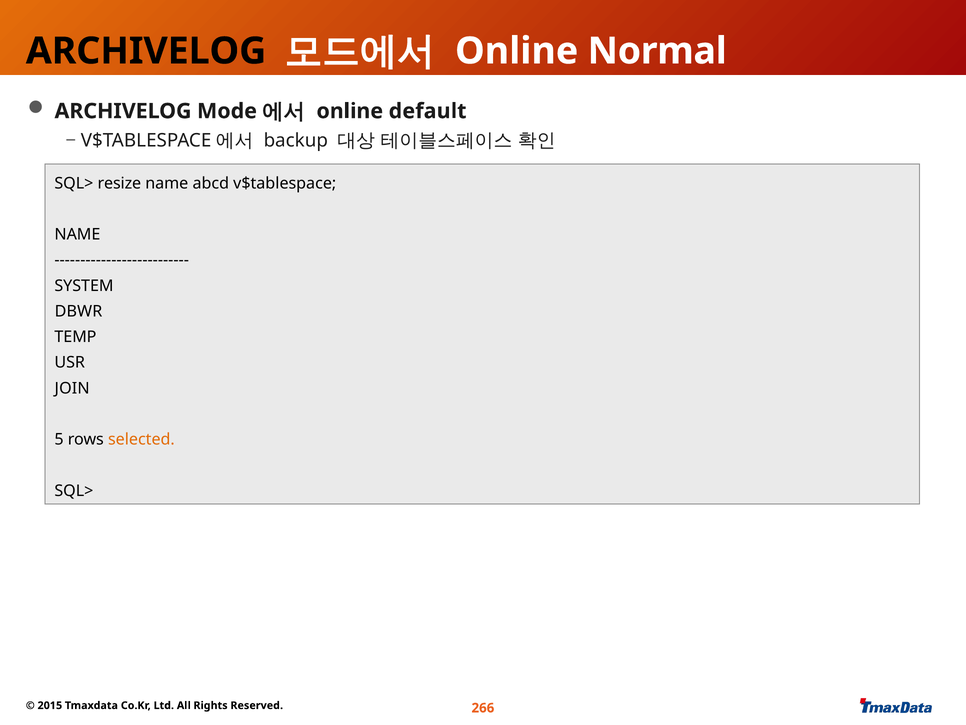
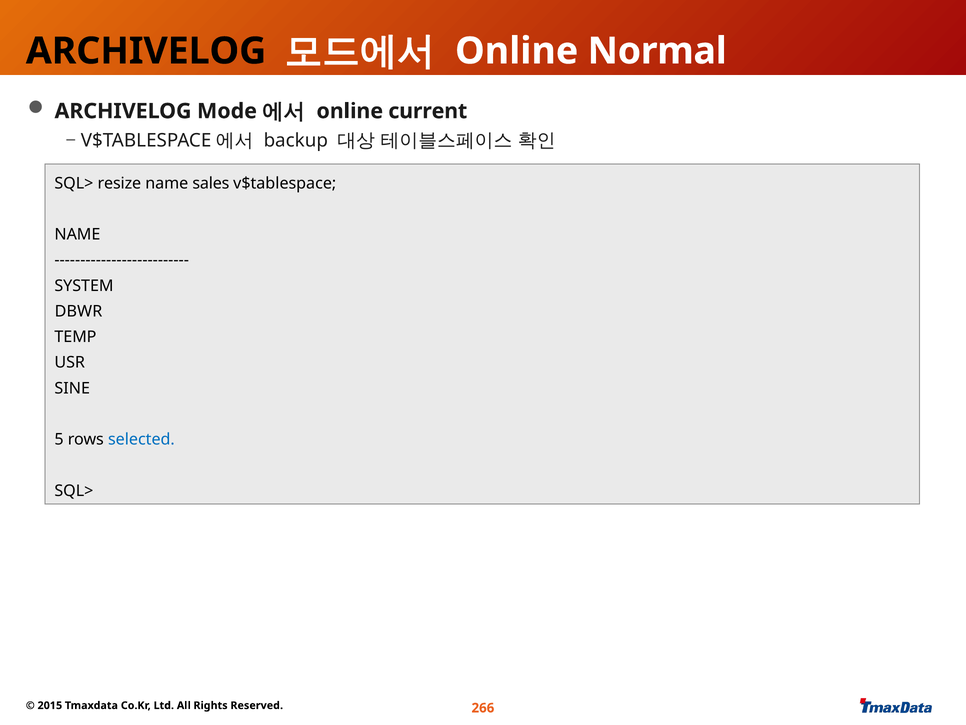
default: default -> current (428, 111)
abcd: abcd -> sales (211, 183)
JOIN: JOIN -> SINE (72, 388)
selected colour: orange -> blue (141, 439)
